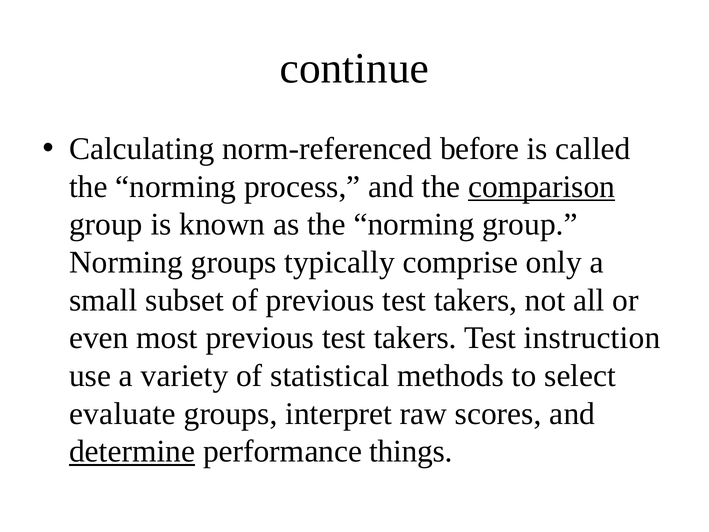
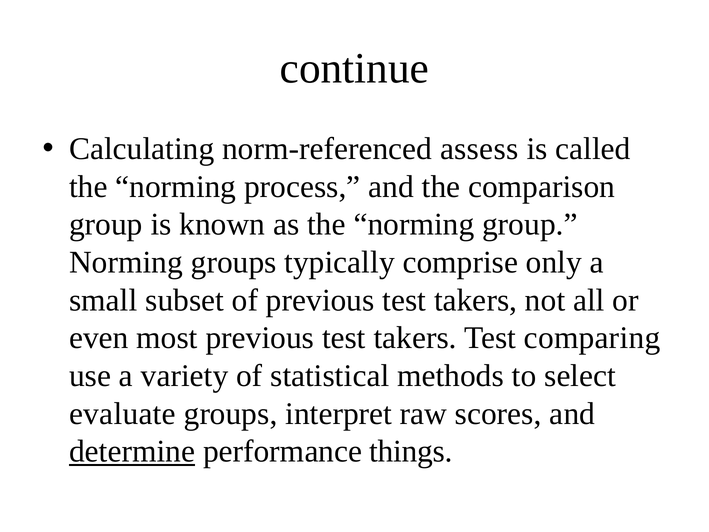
before: before -> assess (479, 149)
comparison underline: present -> none (542, 187)
instruction: instruction -> comparing (592, 338)
